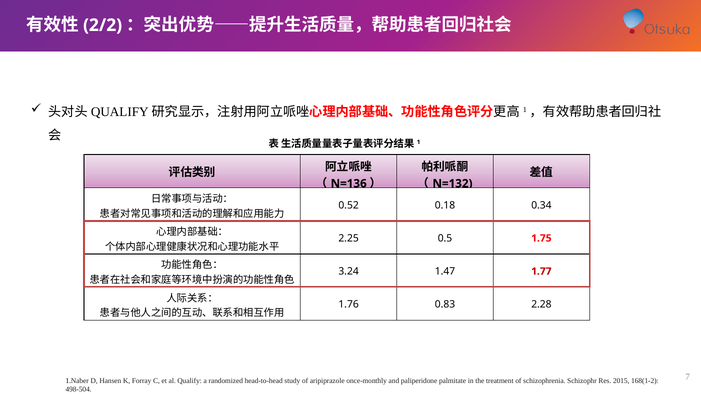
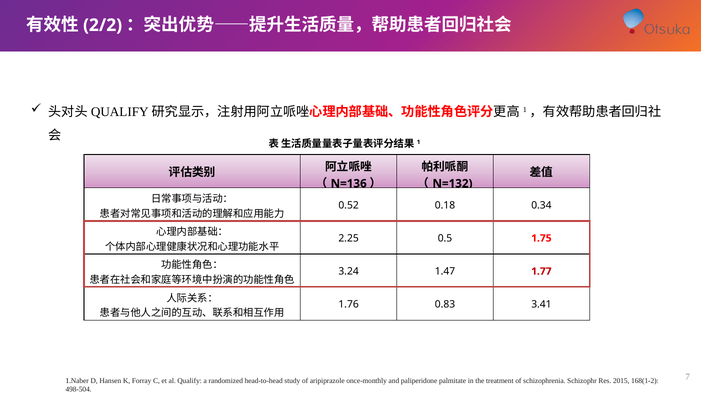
2.28: 2.28 -> 3.41 (541, 305)
